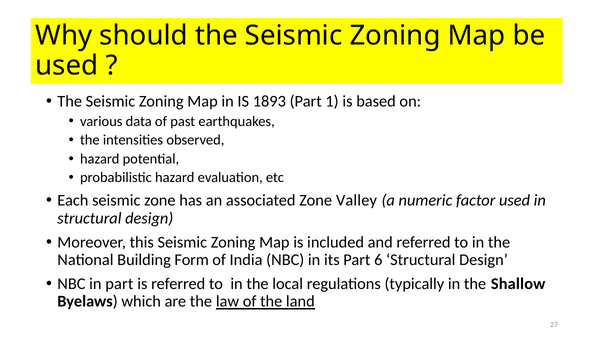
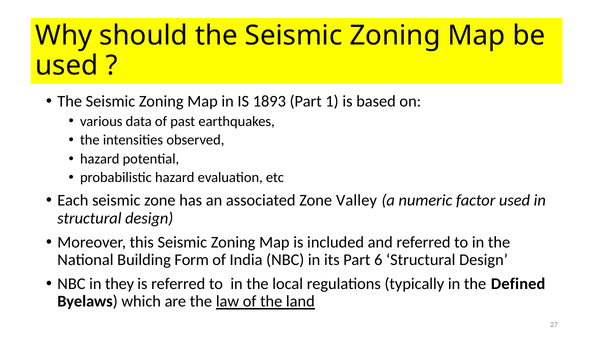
in part: part -> they (120, 284)
Shallow: Shallow -> Defined (518, 284)
